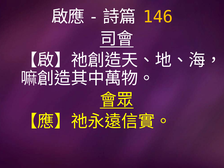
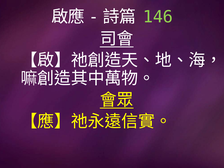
146 colour: yellow -> light green (158, 17)
